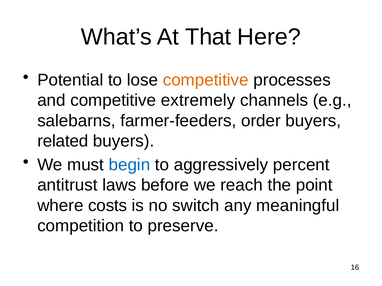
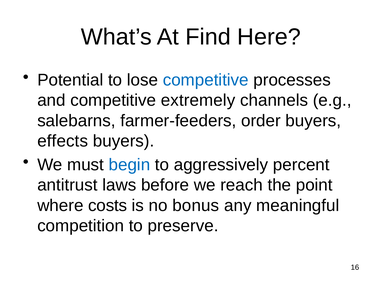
That: That -> Find (208, 37)
competitive colour: orange -> blue (206, 80)
related: related -> effects (63, 141)
switch: switch -> bonus (196, 206)
